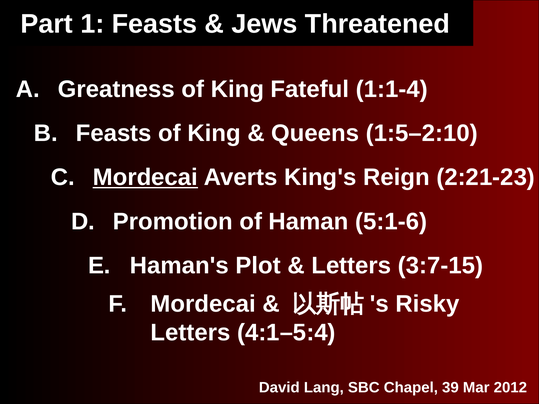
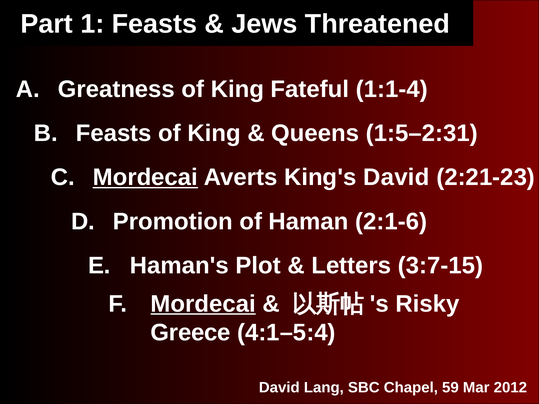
1:5–2:10: 1:5–2:10 -> 1:5–2:31 (422, 133)
King's Reign: Reign -> David (396, 177)
5:1-6: 5:1-6 -> 2:1-6 (391, 222)
Mordecai underline: none -> present (203, 304)
Letters: Letters -> Greece (191, 333)
39: 39 -> 59 (450, 388)
